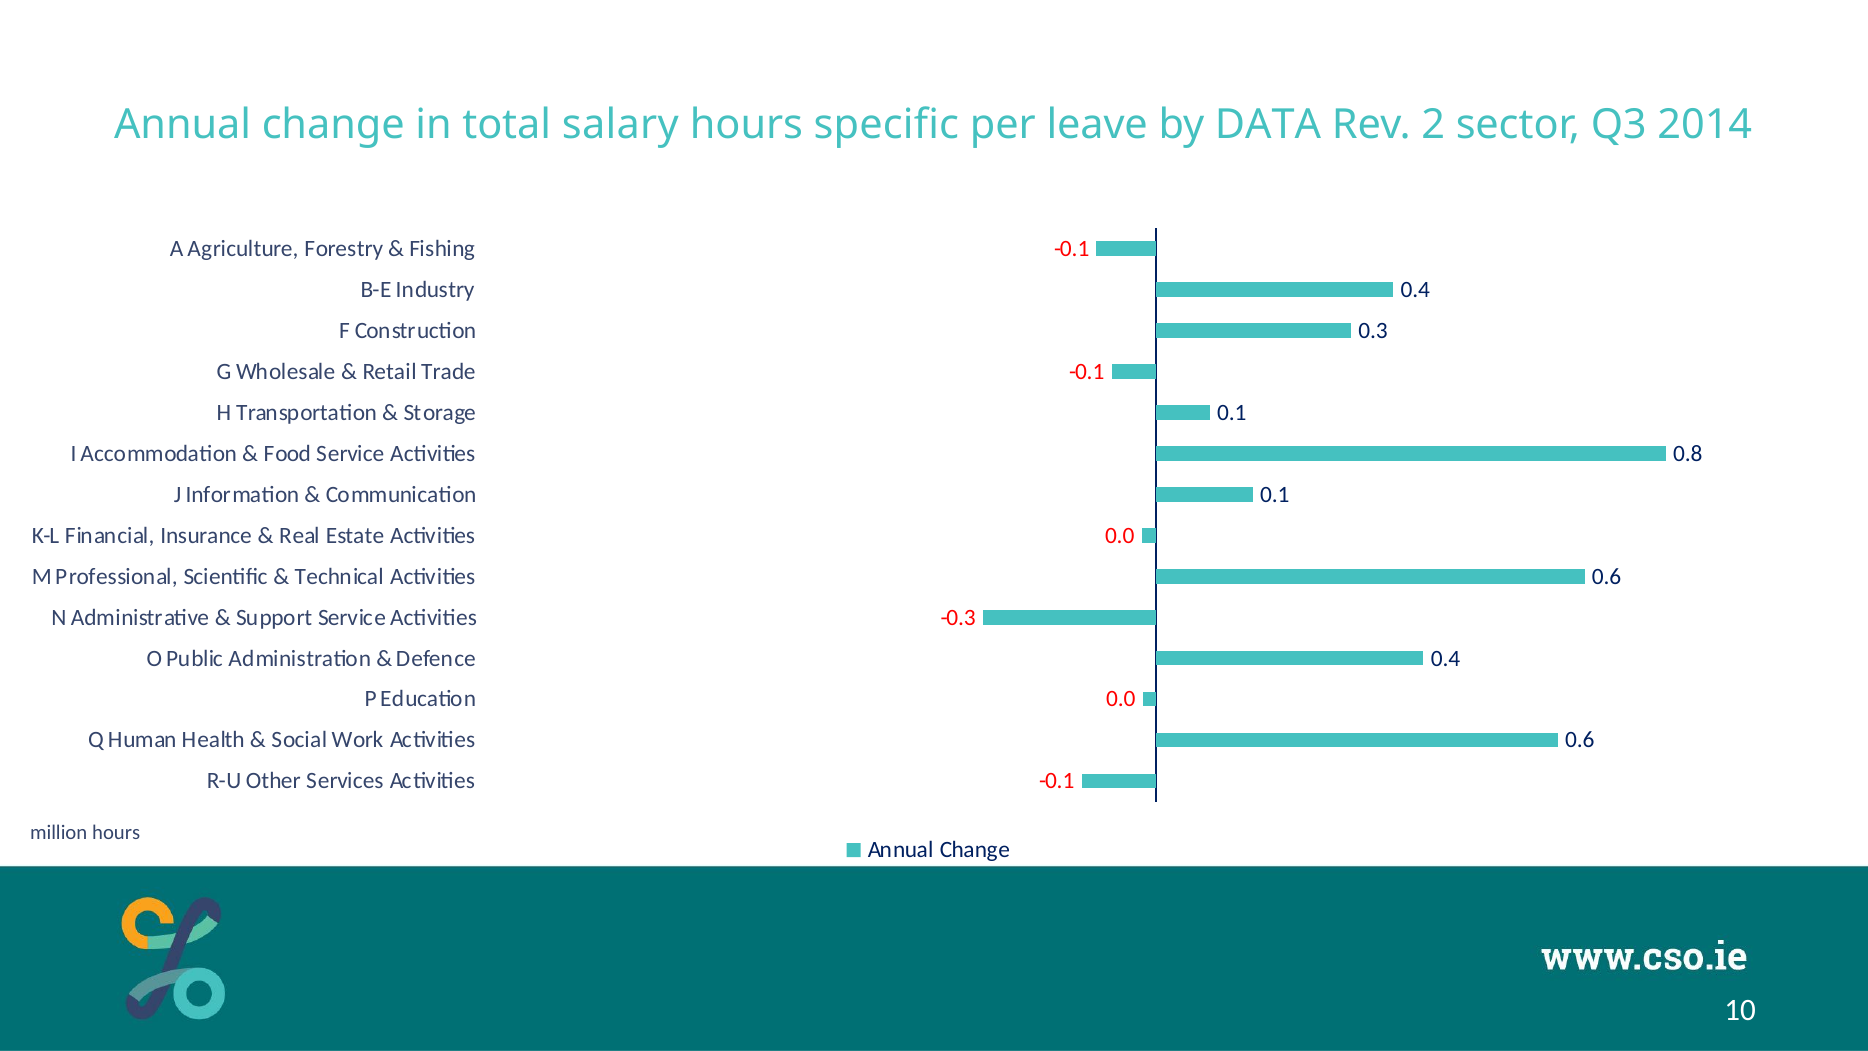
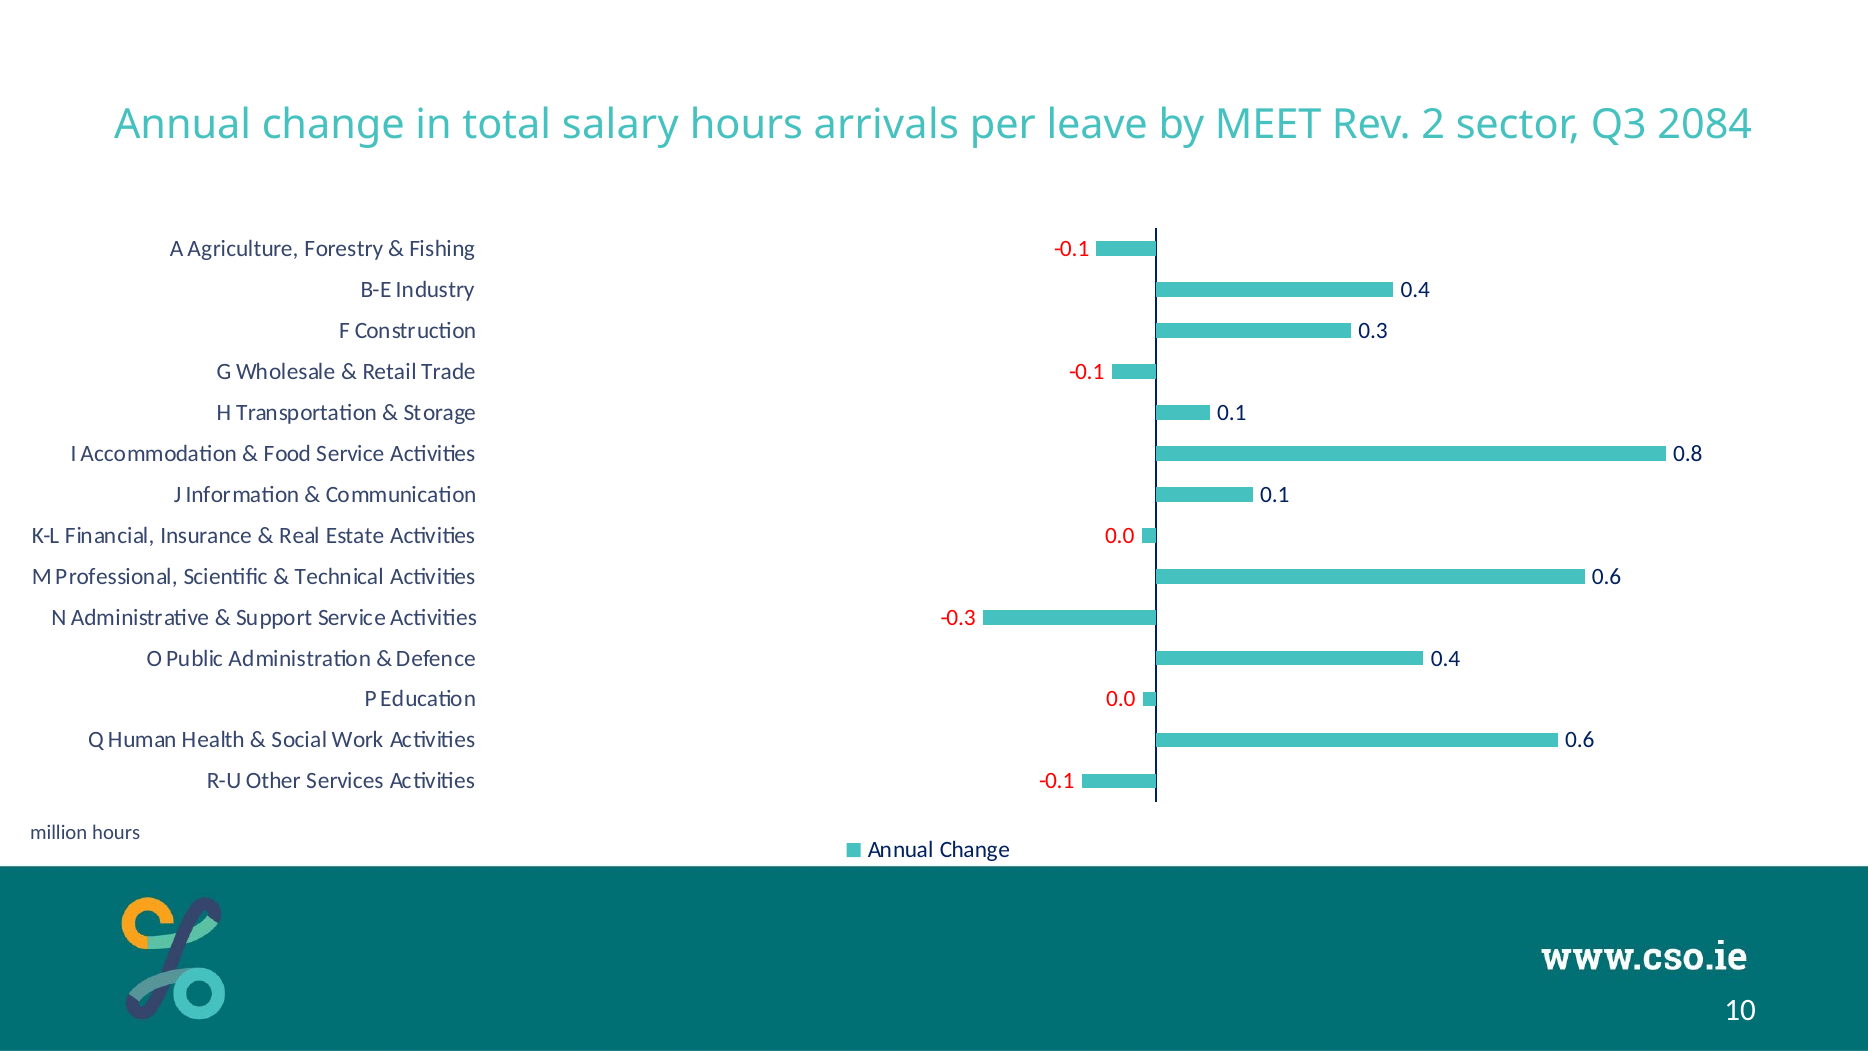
specific: specific -> arrivals (886, 125)
DATA: DATA -> MEET (1268, 125)
2014: 2014 -> 2084 (1705, 125)
